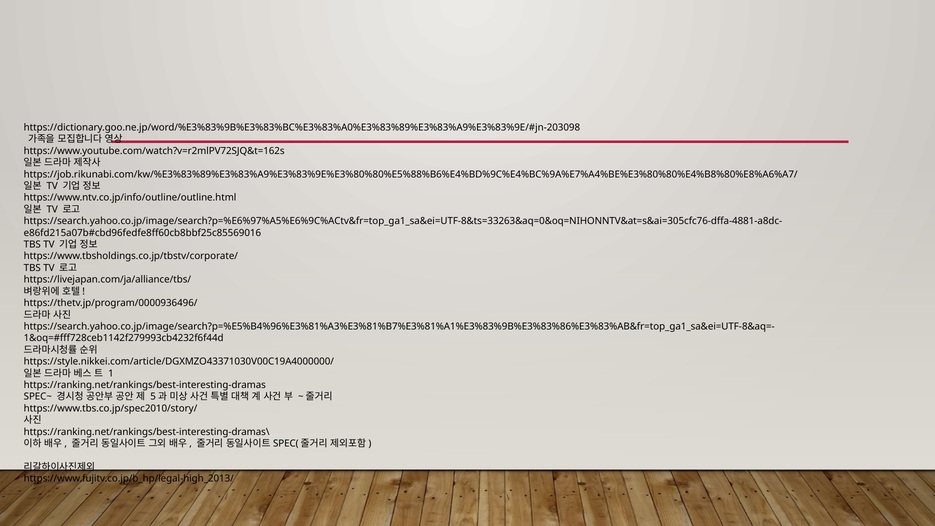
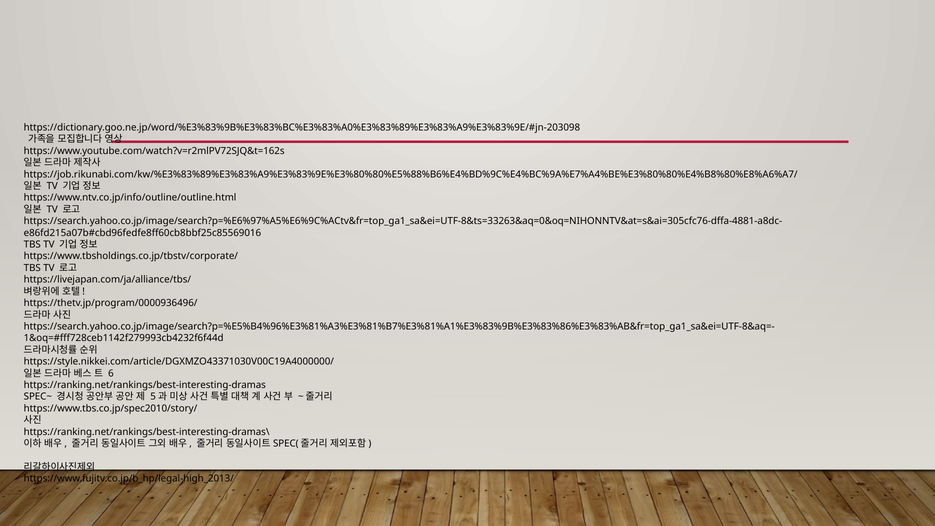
1: 1 -> 6 (111, 373)
